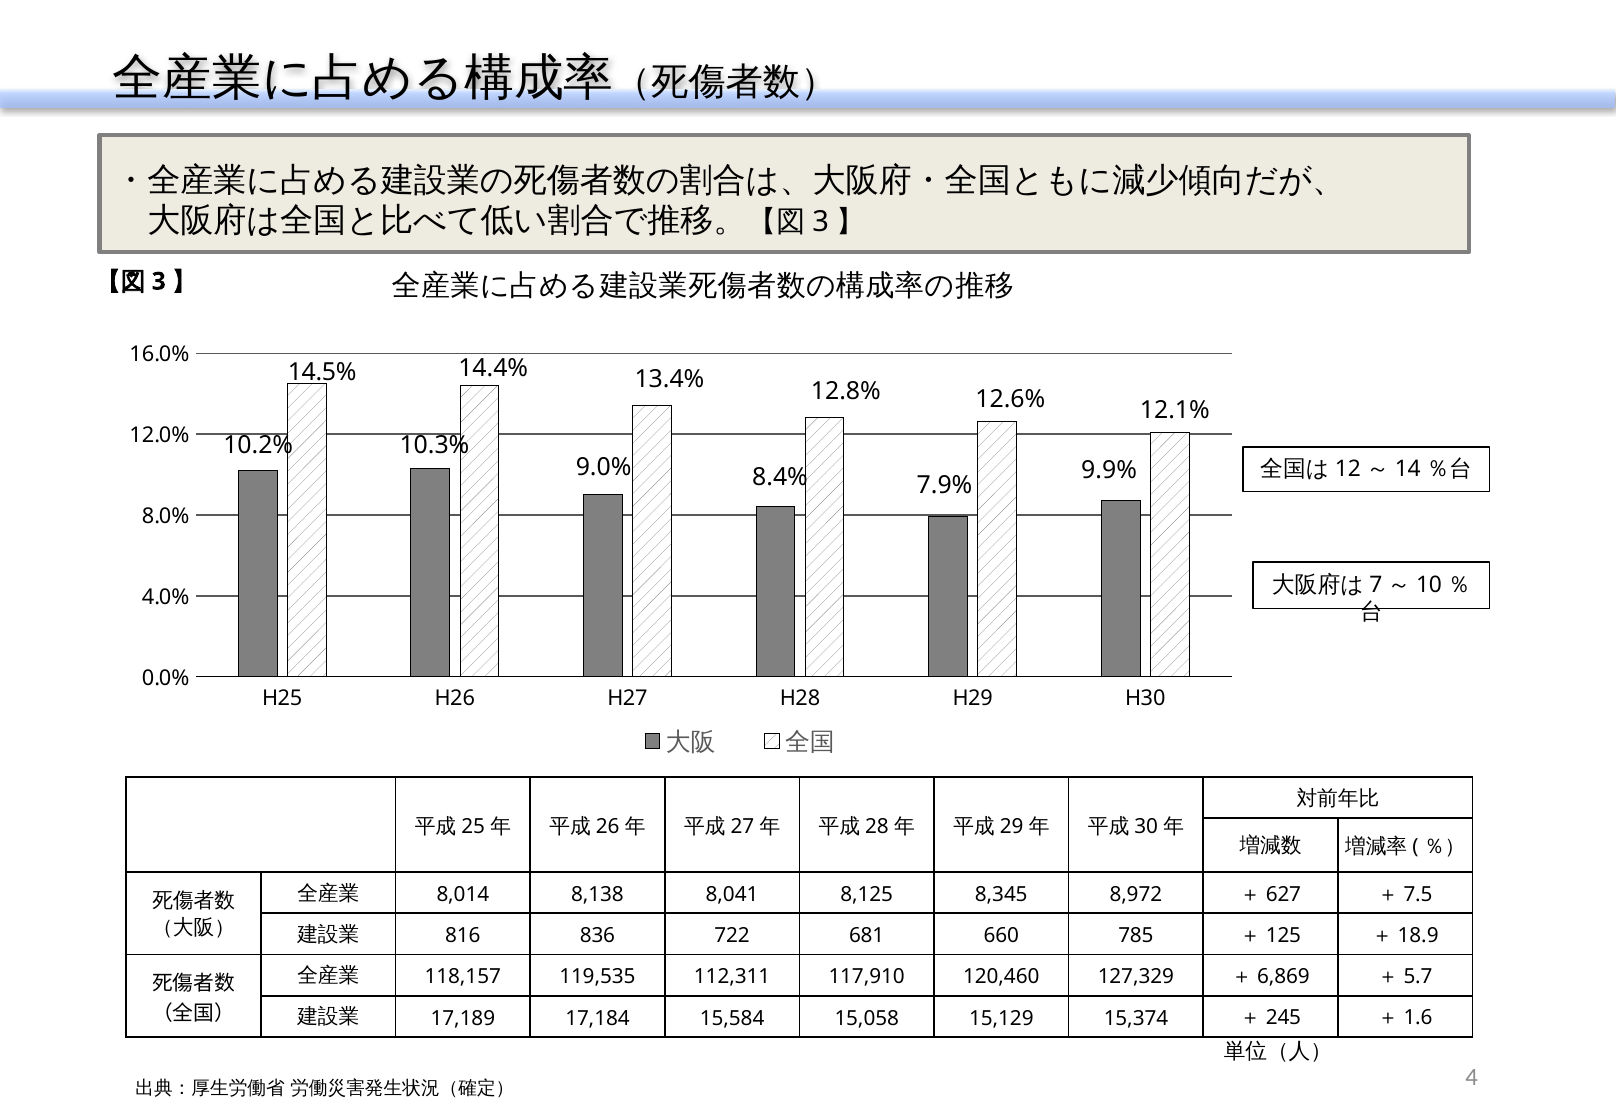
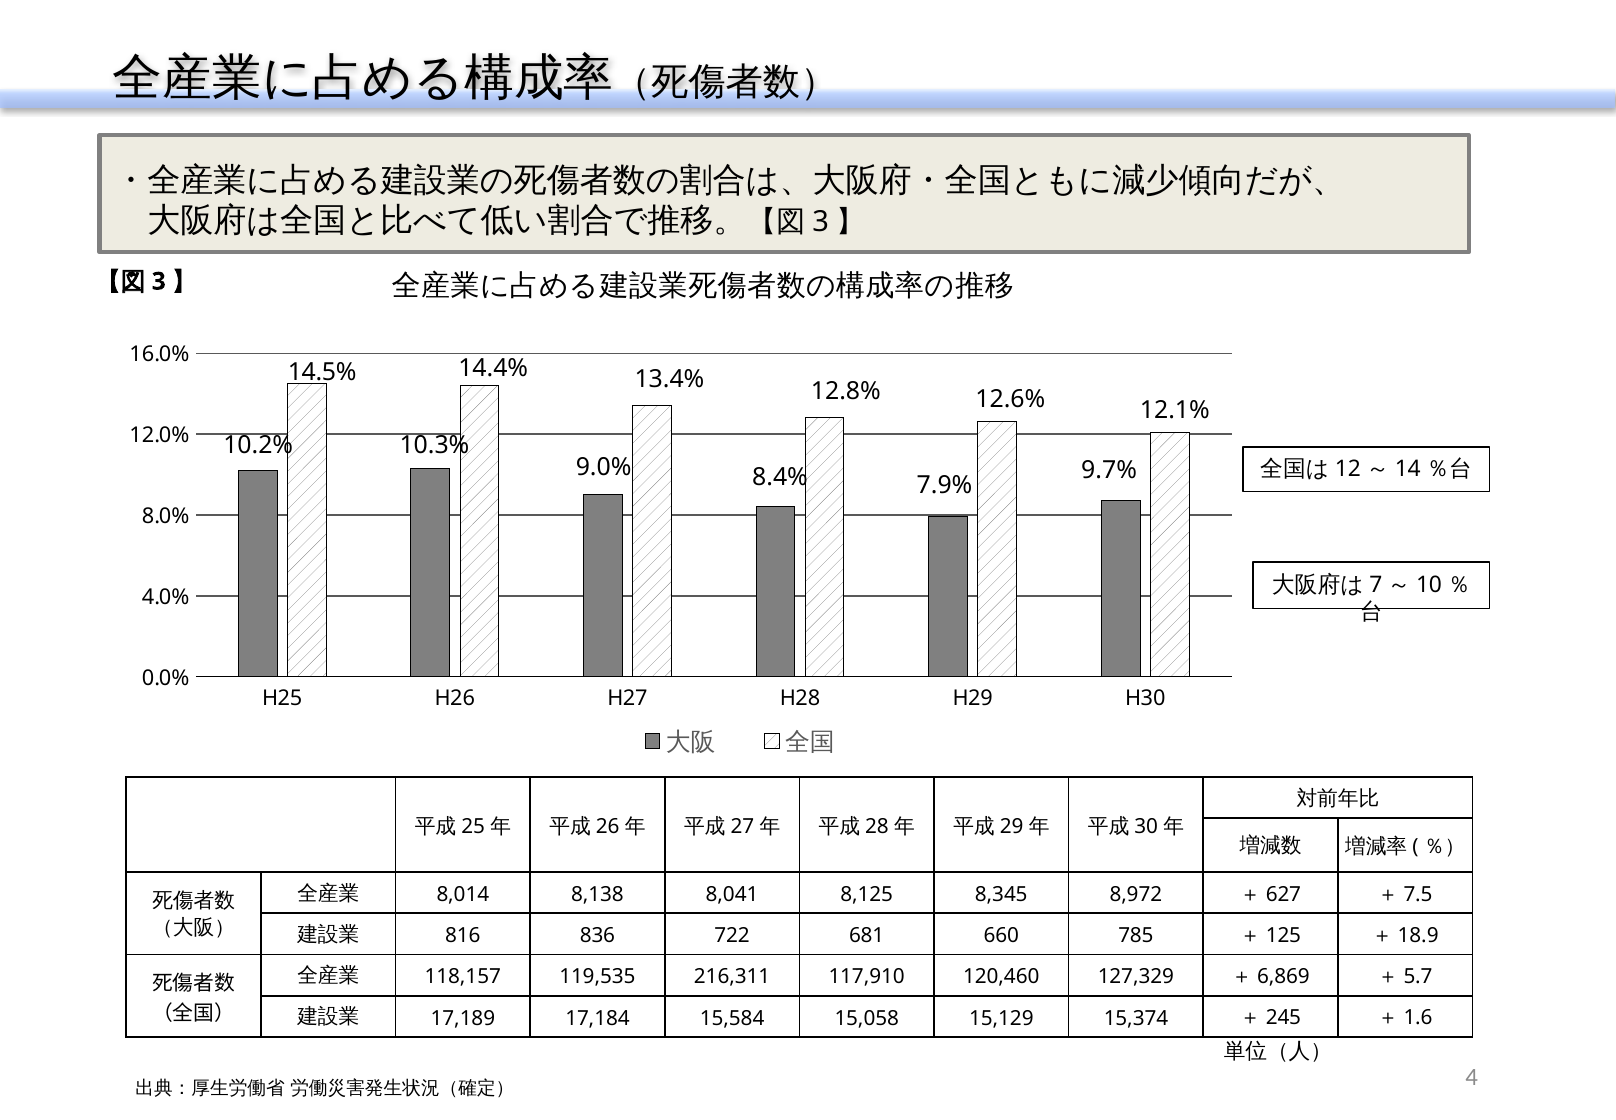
9.9%: 9.9% -> 9.7% (1109, 470)
112,311: 112,311 -> 216,311 (732, 976)
